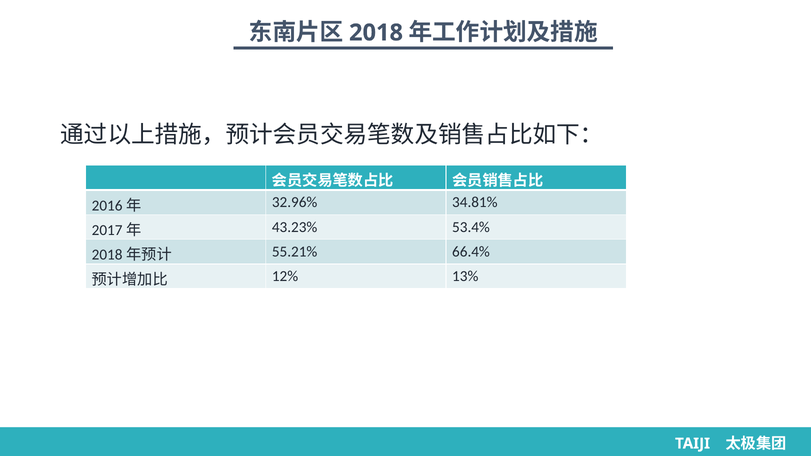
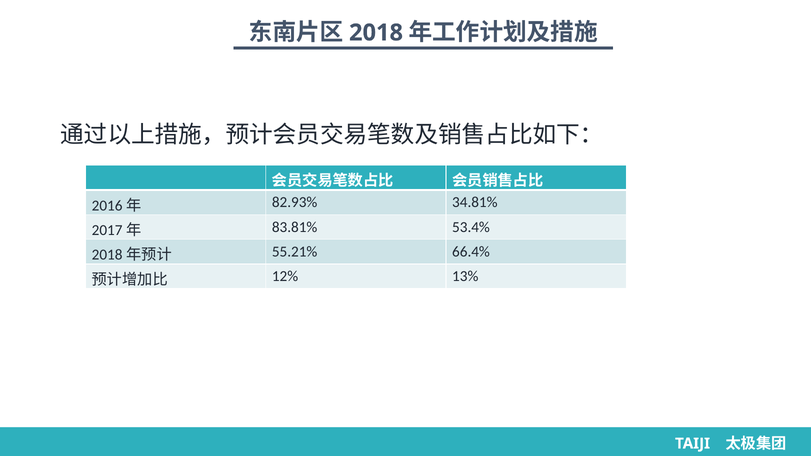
32.96%: 32.96% -> 82.93% (295, 203)
43.23%: 43.23% -> 83.81% (295, 227)
